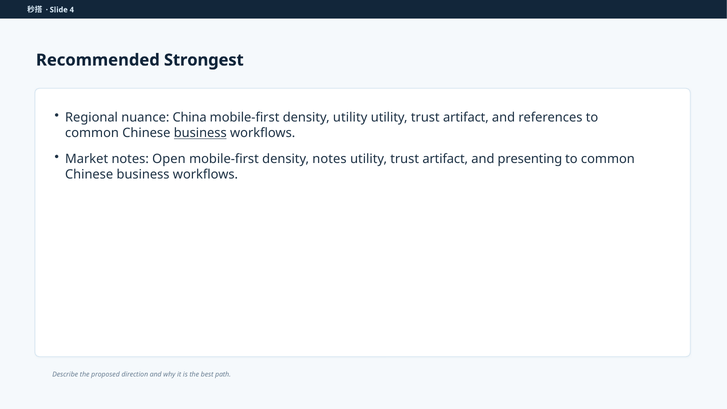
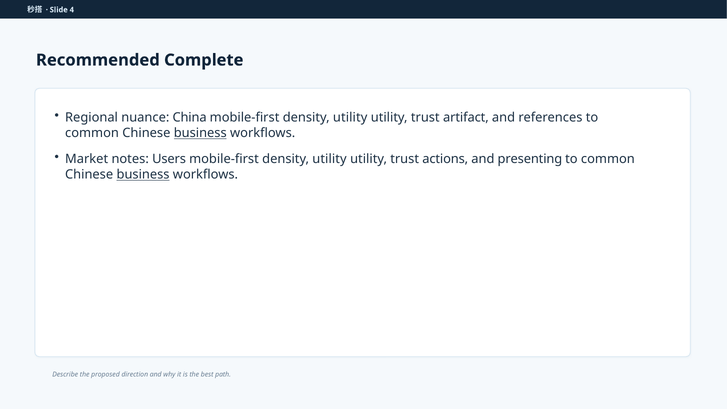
Strongest: Strongest -> Complete (204, 60)
Open: Open -> Users (169, 159)
notes: notes -> utility (329, 159)
artifact: artifact -> actions (445, 159)
business underline: none -> present (143, 175)
